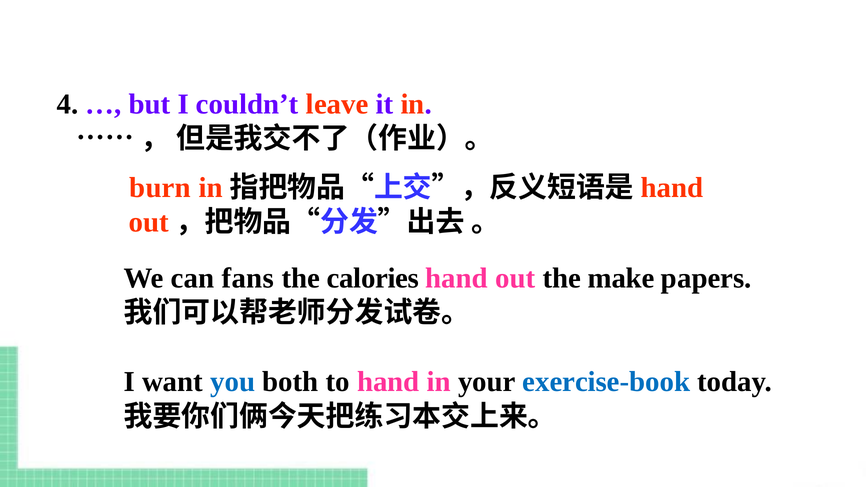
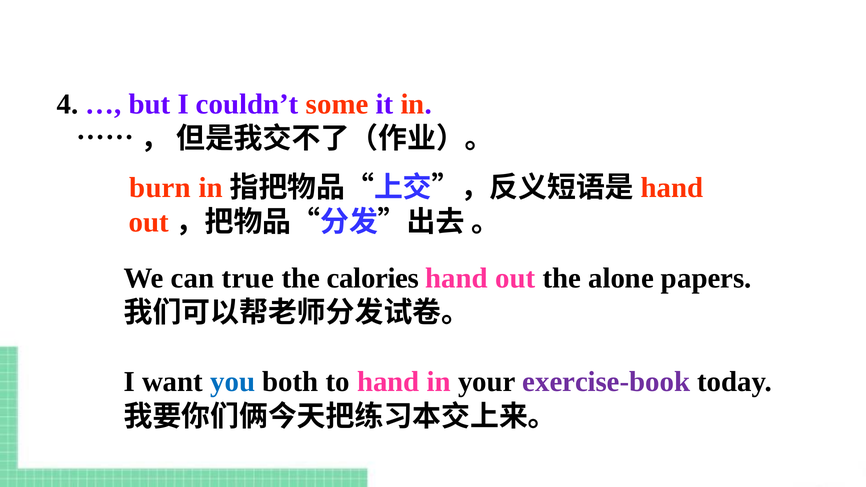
leave: leave -> some (337, 104)
fans: fans -> true (248, 278)
make: make -> alone (621, 278)
exercise-book colour: blue -> purple (606, 382)
